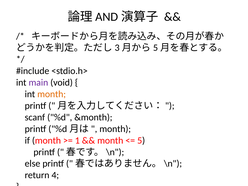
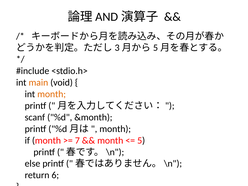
main colour: purple -> orange (38, 83)
1: 1 -> 7 (77, 140)
4: 4 -> 6 (55, 175)
